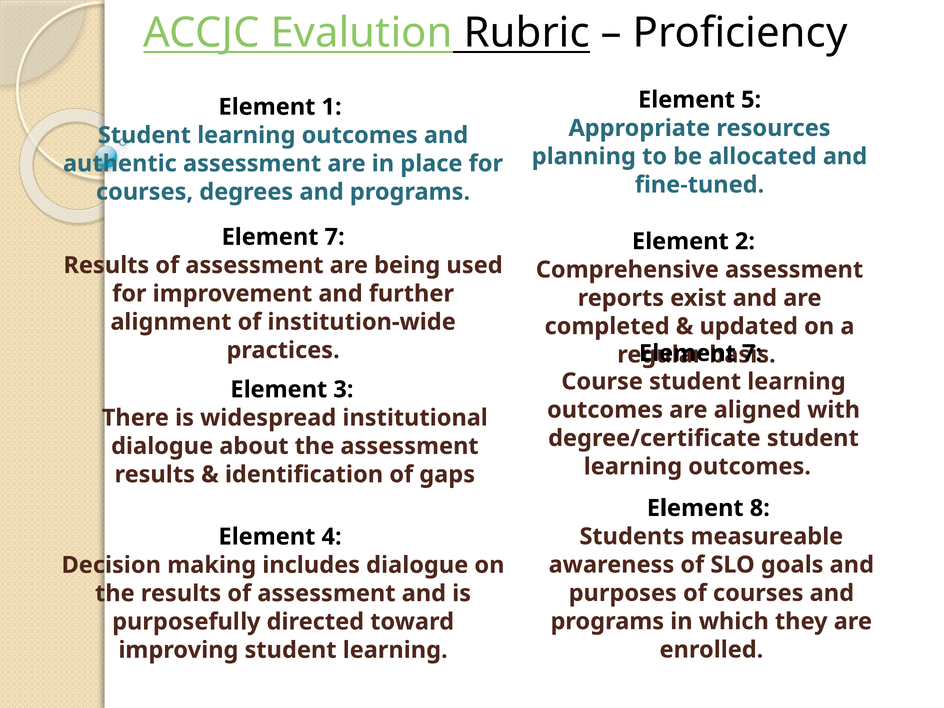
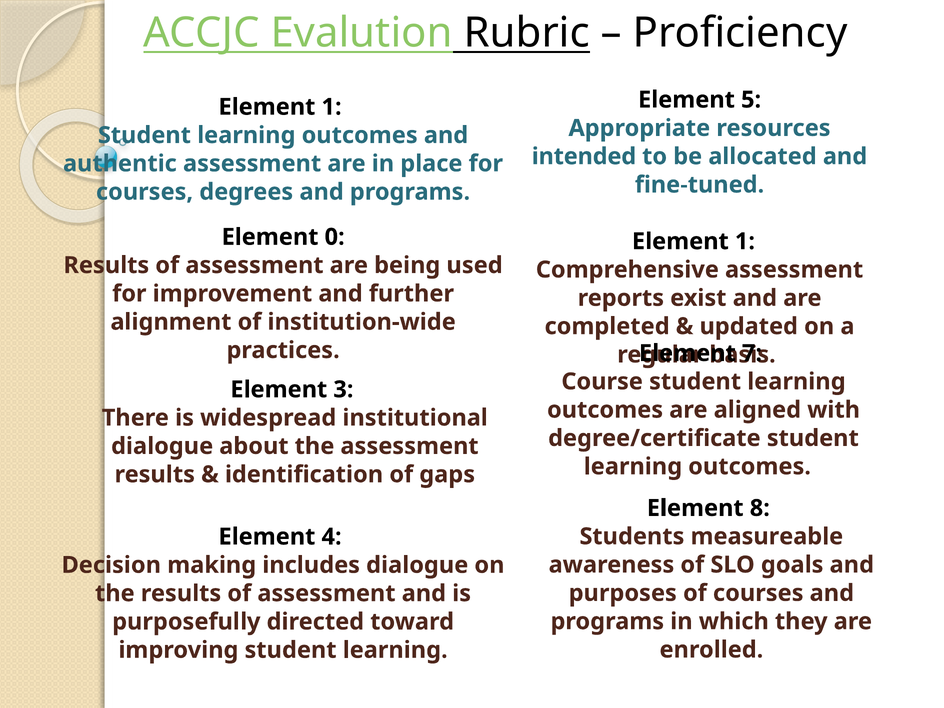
planning: planning -> intended (584, 156)
7: 7 -> 0 (335, 237)
2: 2 -> 1 (745, 241)
